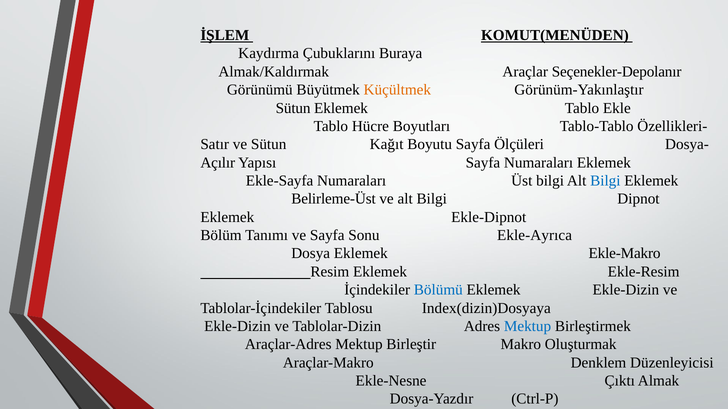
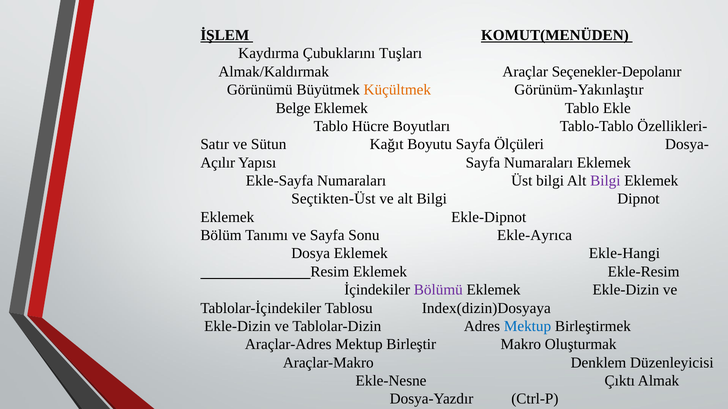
Buraya: Buraya -> Tuşları (401, 54)
Sütun: Sütun -> Belge (293, 108)
Bilgi colour: blue -> purple (605, 181)
Belirleme-Üst: Belirleme-Üst -> Seçtikten-Üst (333, 199)
Ekle-Makro: Ekle-Makro -> Ekle-Hangi (624, 254)
Bölümü colour: blue -> purple (438, 290)
